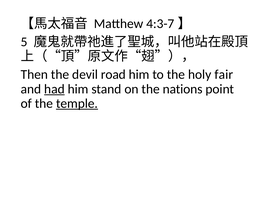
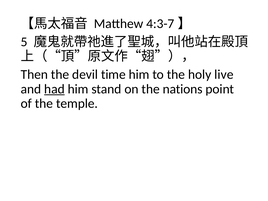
road: road -> time (113, 75)
fair: fair -> live (224, 75)
temple underline: present -> none (77, 103)
